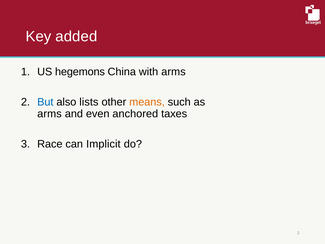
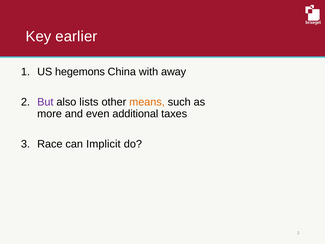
added: added -> earlier (76, 36)
with arms: arms -> away (174, 72)
But colour: blue -> purple (45, 102)
arms: arms -> more (50, 114)
anchored: anchored -> additional (135, 114)
